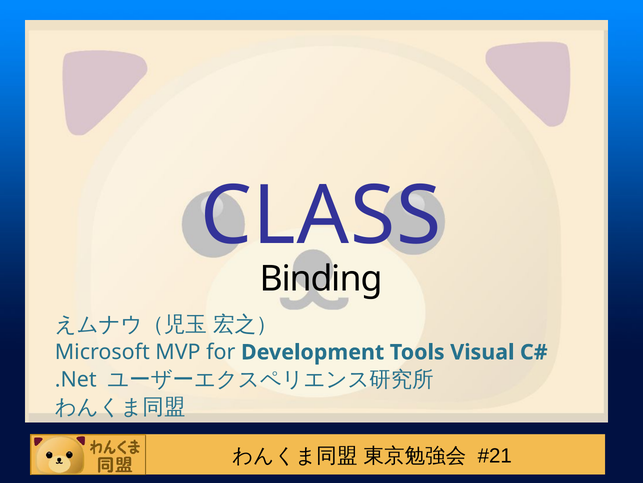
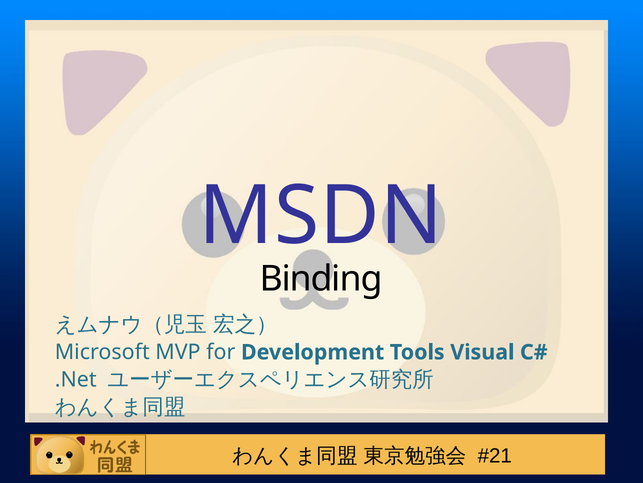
CLASS: CLASS -> MSDN (321, 216)
